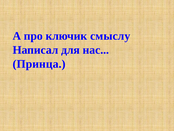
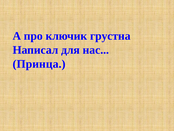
смыслу: смыслу -> грустна (110, 36)
